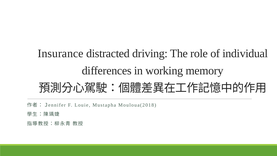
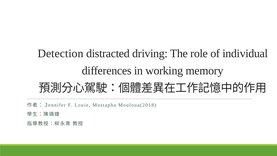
Insurance: Insurance -> Detection (61, 53)
